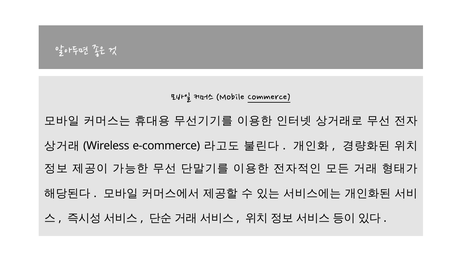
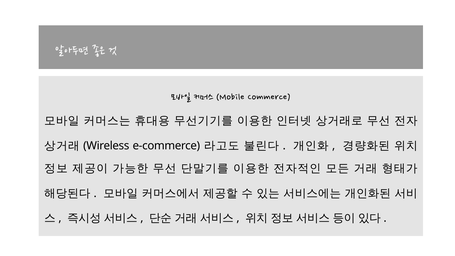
Commerce underline: present -> none (269, 97)
